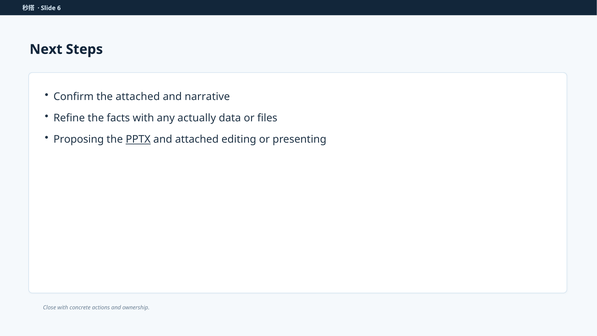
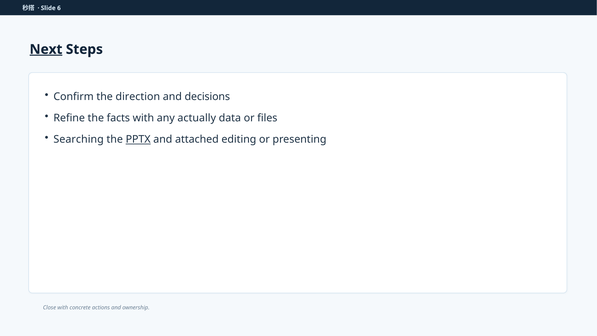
Next underline: none -> present (46, 49)
the attached: attached -> direction (138, 97)
narrative: narrative -> decisions (207, 97)
Proposing: Proposing -> Searching (79, 139)
